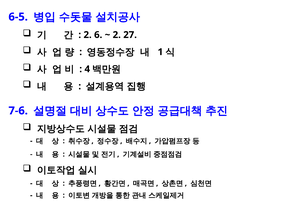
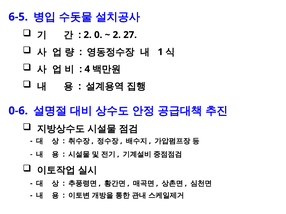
6: 6 -> 0 (98, 35)
7-6: 7-6 -> 0-6 (18, 111)
